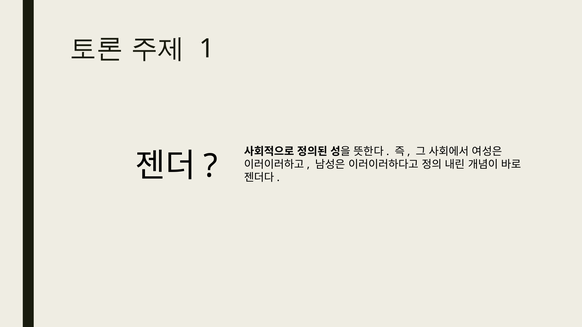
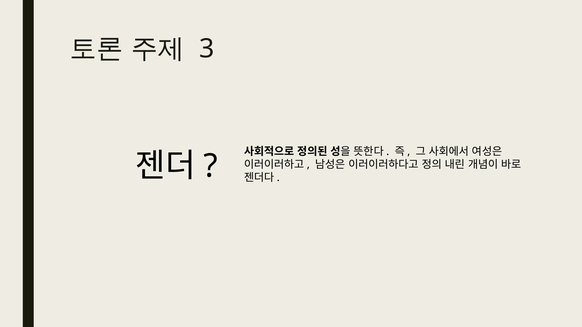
1: 1 -> 3 (207, 49)
